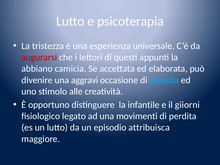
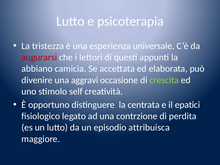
crescita colour: light blue -> light green (164, 80)
alle: alle -> self (76, 91)
infantile: infantile -> centrata (144, 105)
giiorni: giiorni -> epatici (187, 105)
movimenti: movimenti -> contrzione (137, 116)
